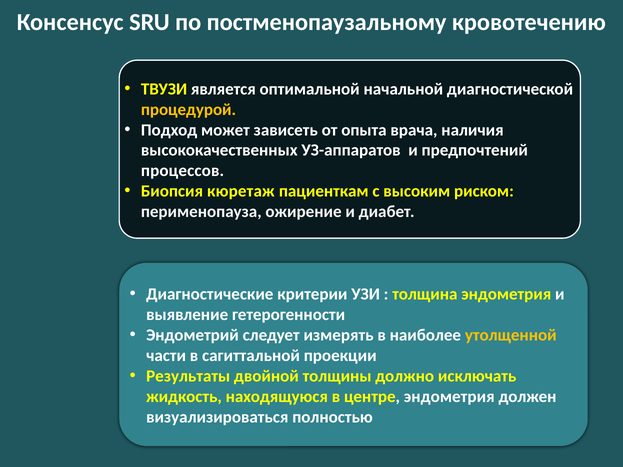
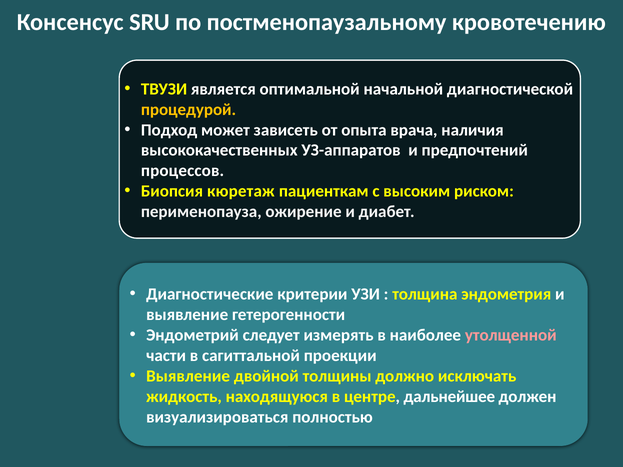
утолщенной colour: yellow -> pink (511, 335)
Результаты: Результаты -> Выявление (188, 376)
центре эндометрия: эндометрия -> дальнейшее (449, 397)
